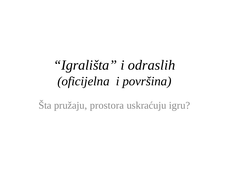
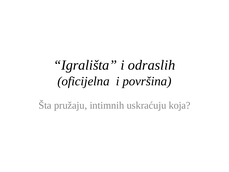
prostora: prostora -> intimnih (107, 105)
igru: igru -> koja (180, 105)
